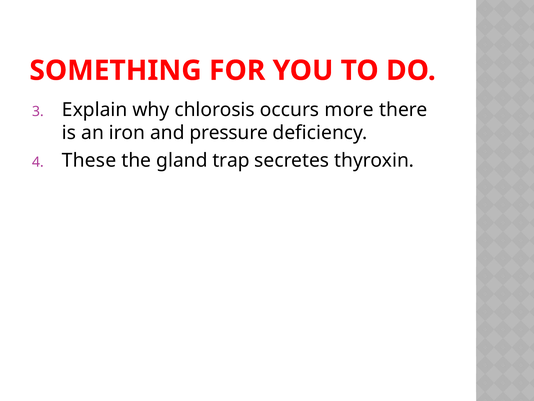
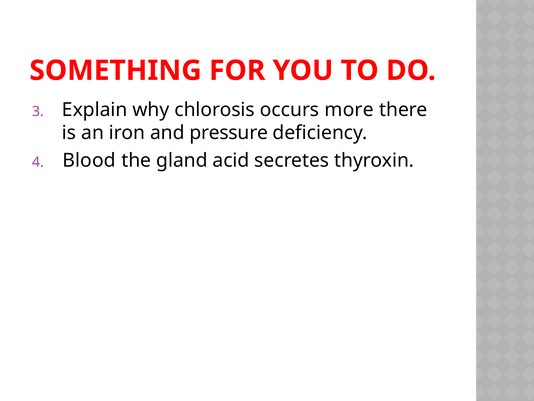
These: These -> Blood (89, 160)
trap: trap -> acid (231, 160)
